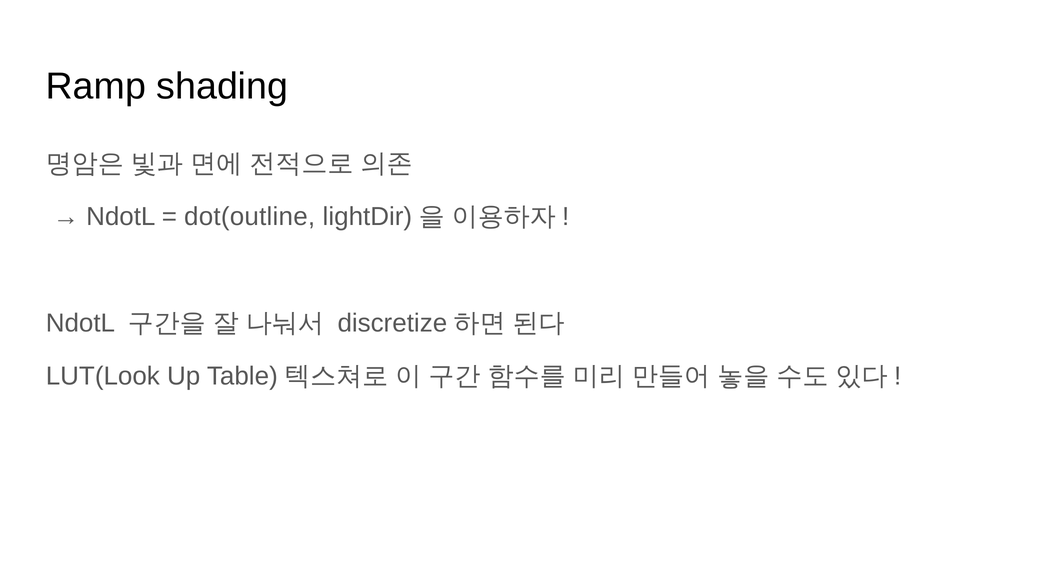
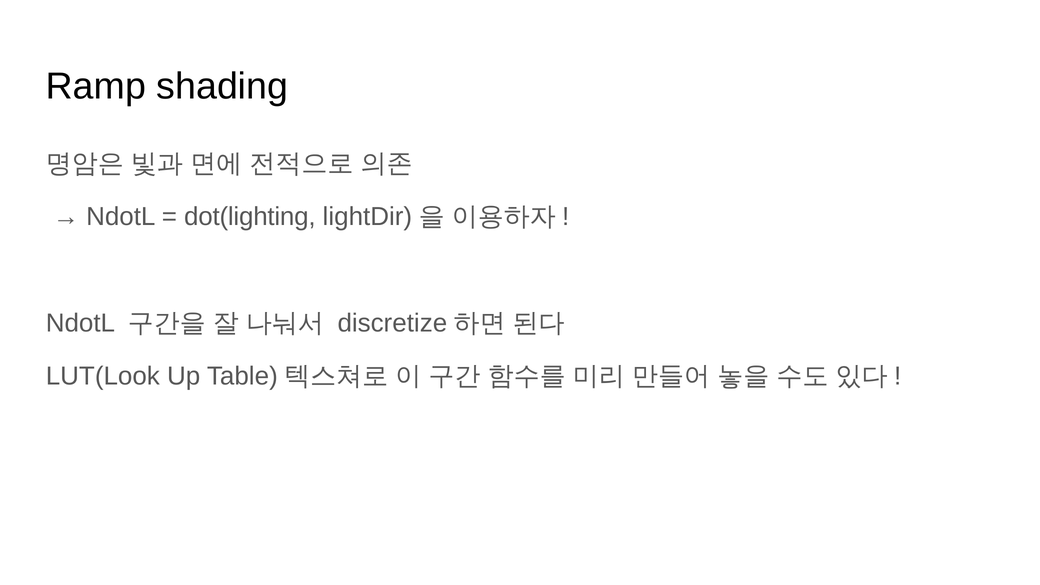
dot(outline: dot(outline -> dot(lighting (250, 217)
